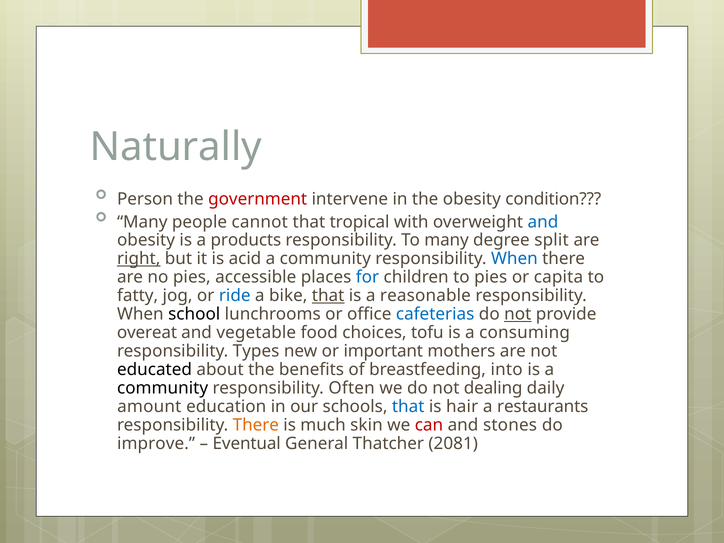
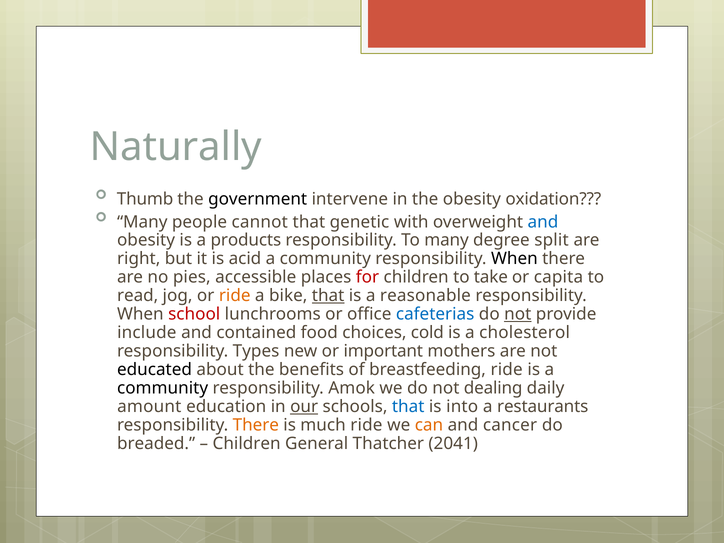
Person: Person -> Thumb (145, 199)
government colour: red -> black (258, 199)
condition: condition -> oxidation (553, 199)
tropical: tropical -> genetic (359, 222)
right underline: present -> none (139, 259)
When colour: blue -> black (514, 259)
for colour: blue -> red (367, 277)
to pies: pies -> take (491, 277)
fatty: fatty -> read (138, 296)
ride colour: blue -> orange (235, 296)
school colour: black -> red (194, 314)
overeat: overeat -> include (147, 333)
vegetable: vegetable -> contained (256, 333)
tofu: tofu -> cold (427, 333)
consuming: consuming -> cholesterol (525, 333)
breastfeeding into: into -> ride (507, 370)
Often: Often -> Amok (352, 388)
our underline: none -> present (304, 407)
hair: hair -> into (462, 407)
much skin: skin -> ride (366, 425)
can colour: red -> orange (429, 425)
stones: stones -> cancer (510, 425)
improve: improve -> breaded (156, 444)
Eventual: Eventual -> Children (247, 444)
2081: 2081 -> 2041 (453, 444)
